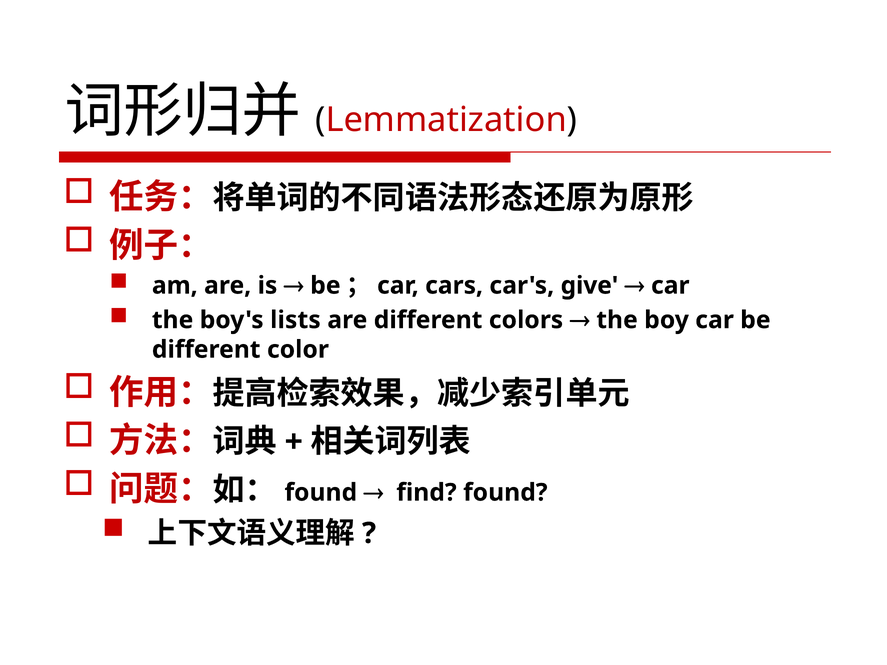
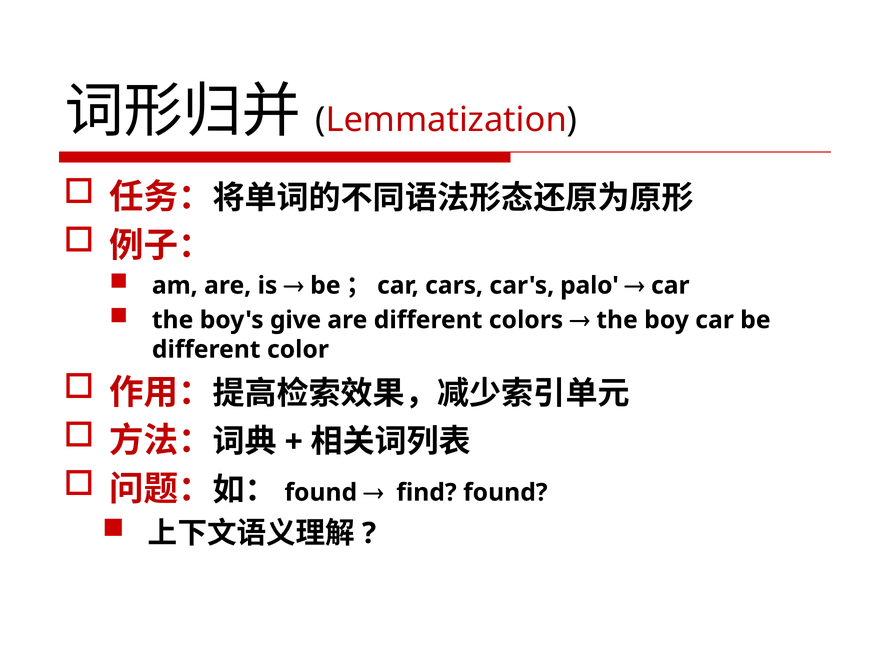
give: give -> palo (589, 286)
lists: lists -> give (296, 320)
